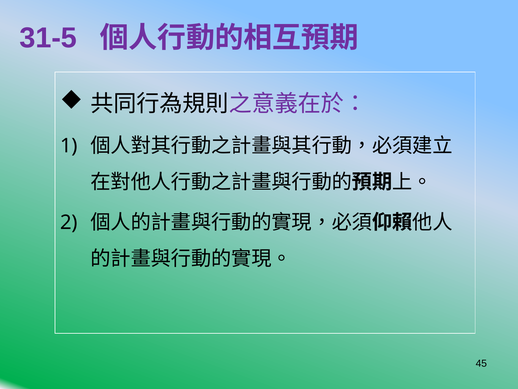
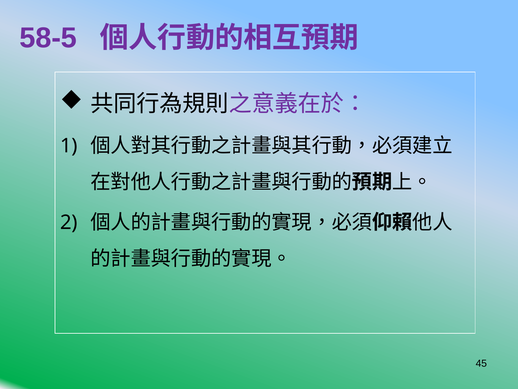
31-5: 31-5 -> 58-5 (48, 38)
